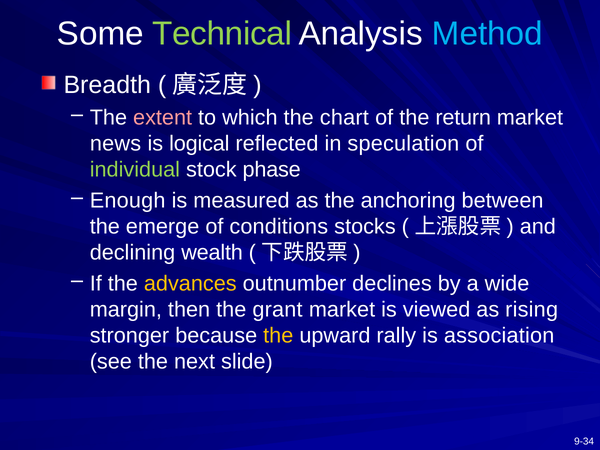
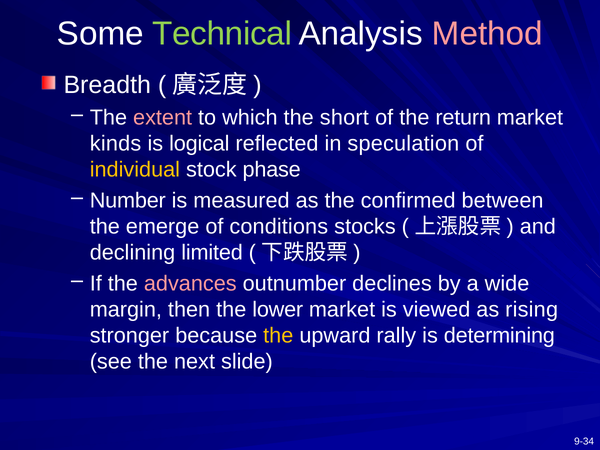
Method colour: light blue -> pink (487, 34)
chart: chart -> short (344, 118)
news: news -> kinds (116, 144)
individual colour: light green -> yellow (135, 169)
Enough: Enough -> Number (128, 200)
anchoring: anchoring -> confirmed (408, 200)
wealth: wealth -> limited (212, 252)
advances colour: yellow -> pink (190, 283)
grant: grant -> lower (278, 309)
association: association -> determining (499, 335)
